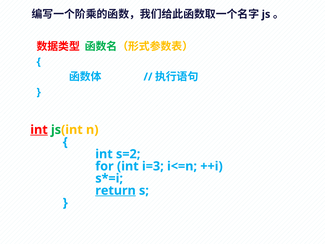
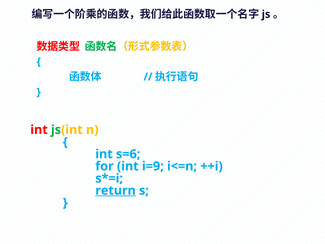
int underline: present -> none (39, 130)
s=2: s=2 -> s=6 (128, 154)
i=3: i=3 -> i=9 (153, 166)
